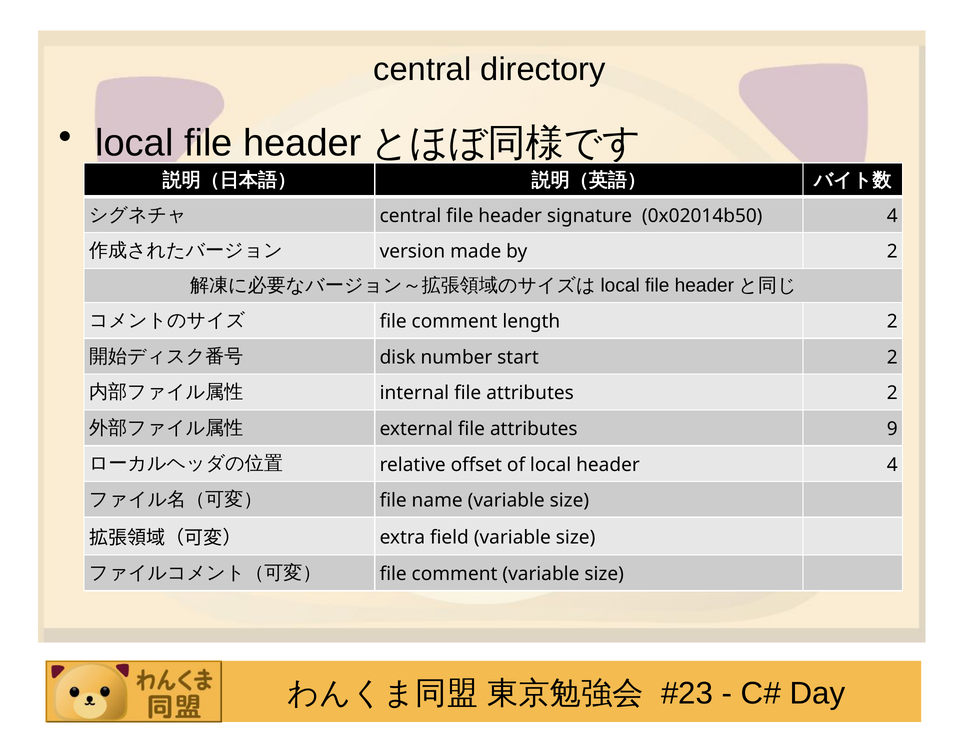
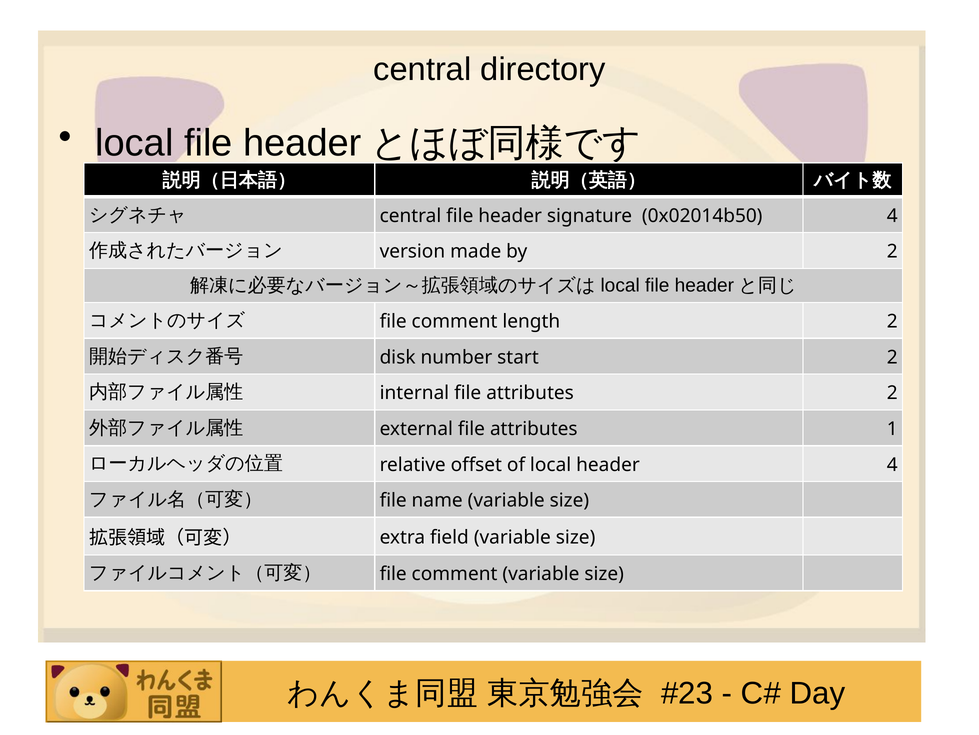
9: 9 -> 1 (892, 428)
